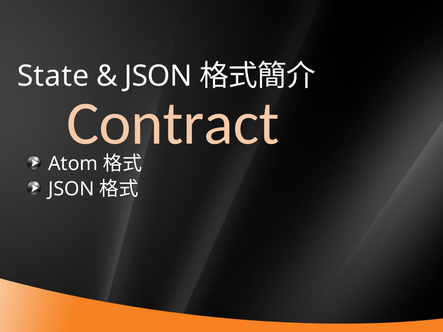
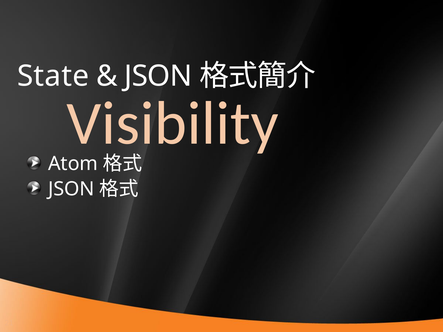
Contract: Contract -> Visibility (172, 124)
